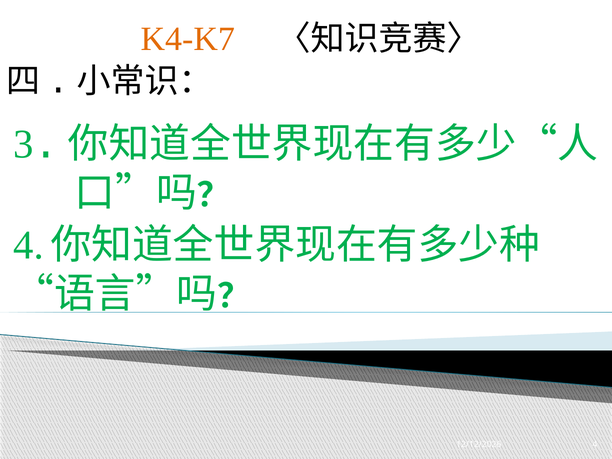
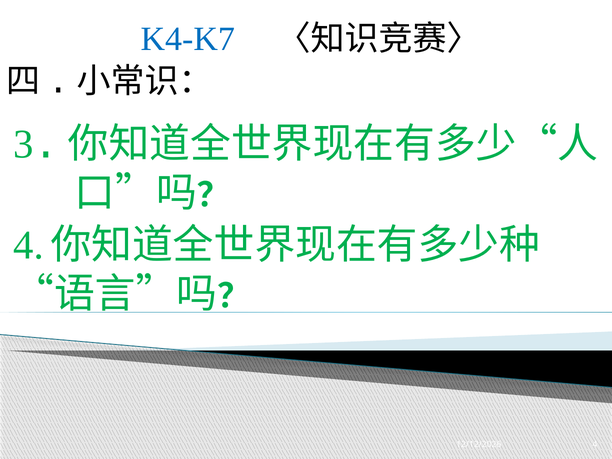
K4-K7 colour: orange -> blue (188, 39)
